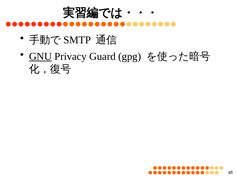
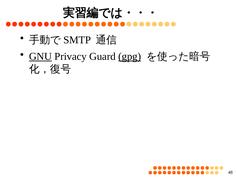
gpg underline: none -> present (130, 56)
